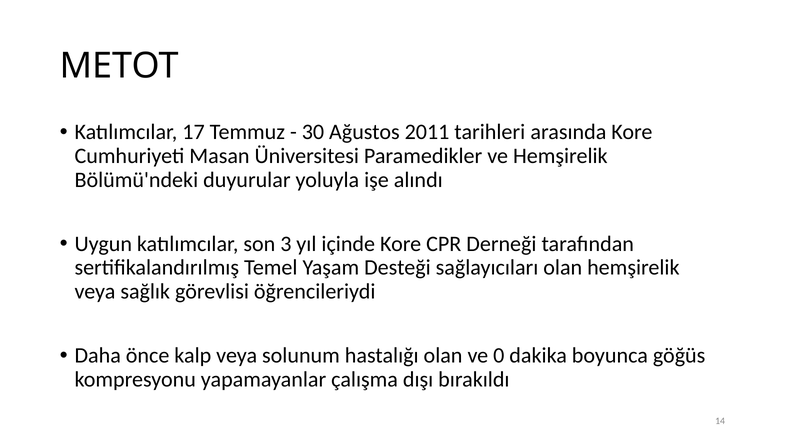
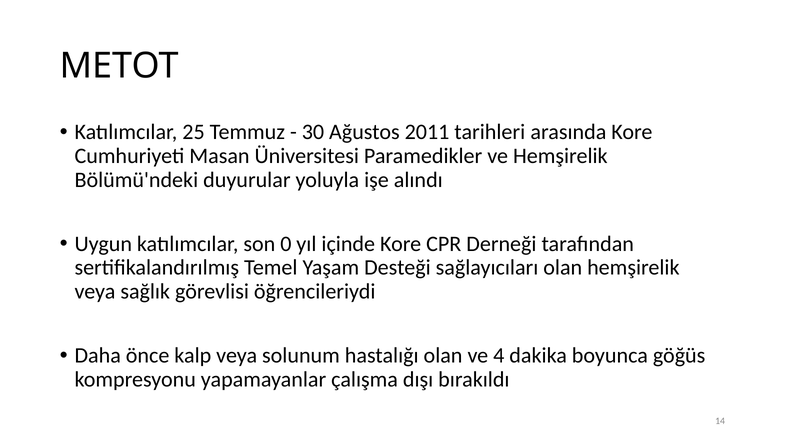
17: 17 -> 25 (194, 132)
3: 3 -> 0 (286, 244)
0: 0 -> 4 (499, 356)
